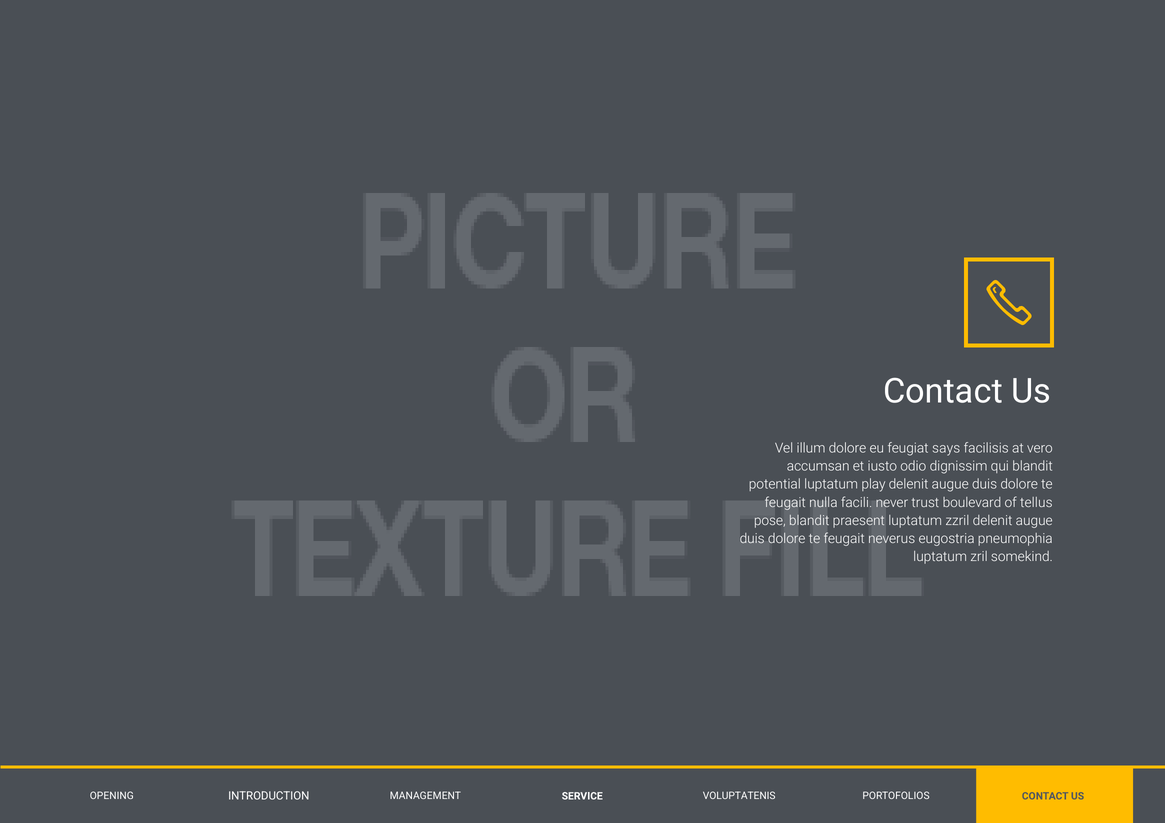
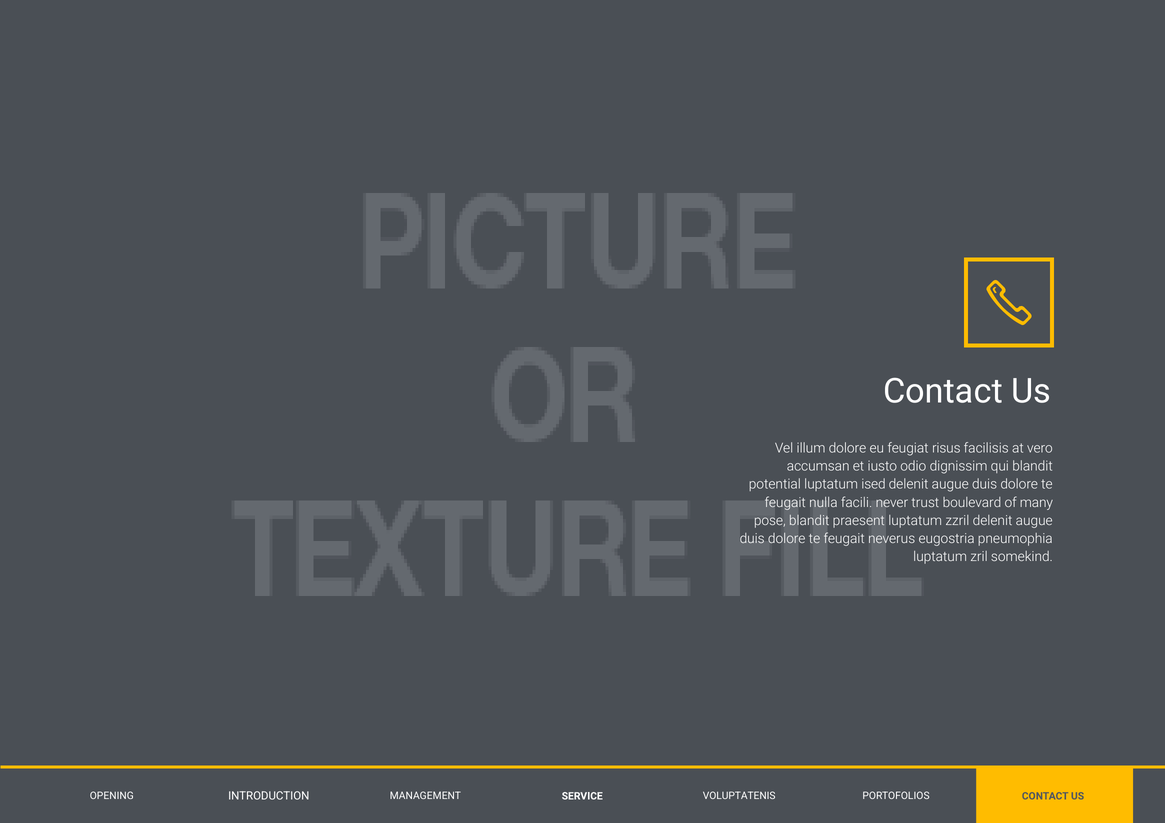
says: says -> risus (946, 448)
play: play -> ised (873, 485)
tellus: tellus -> many (1036, 503)
